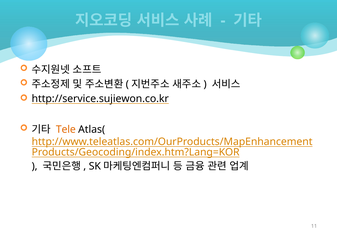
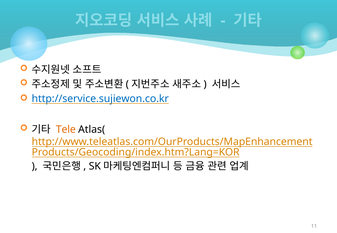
http://service.sujiewon.co.kr colour: black -> blue (100, 99)
